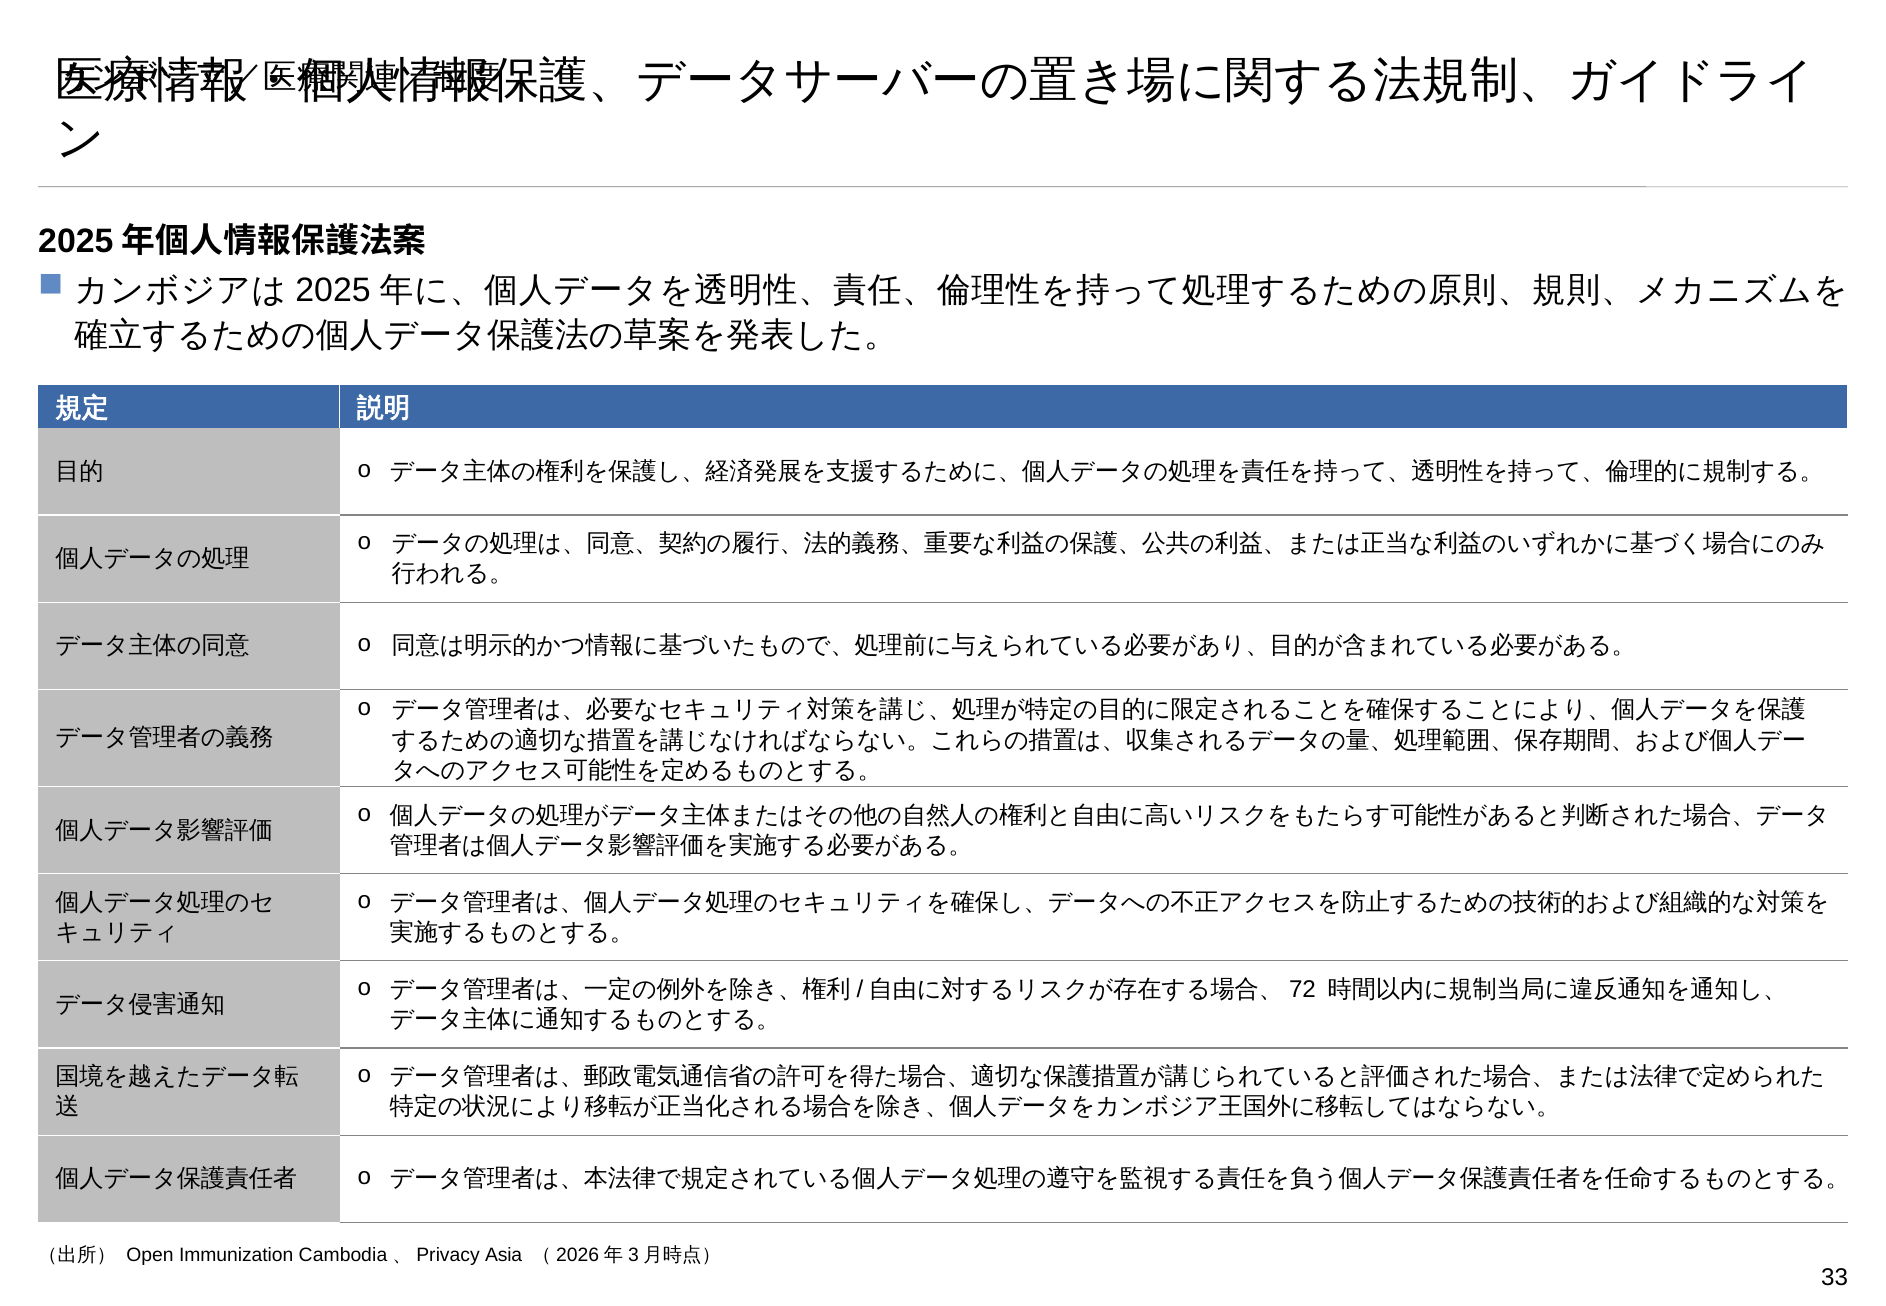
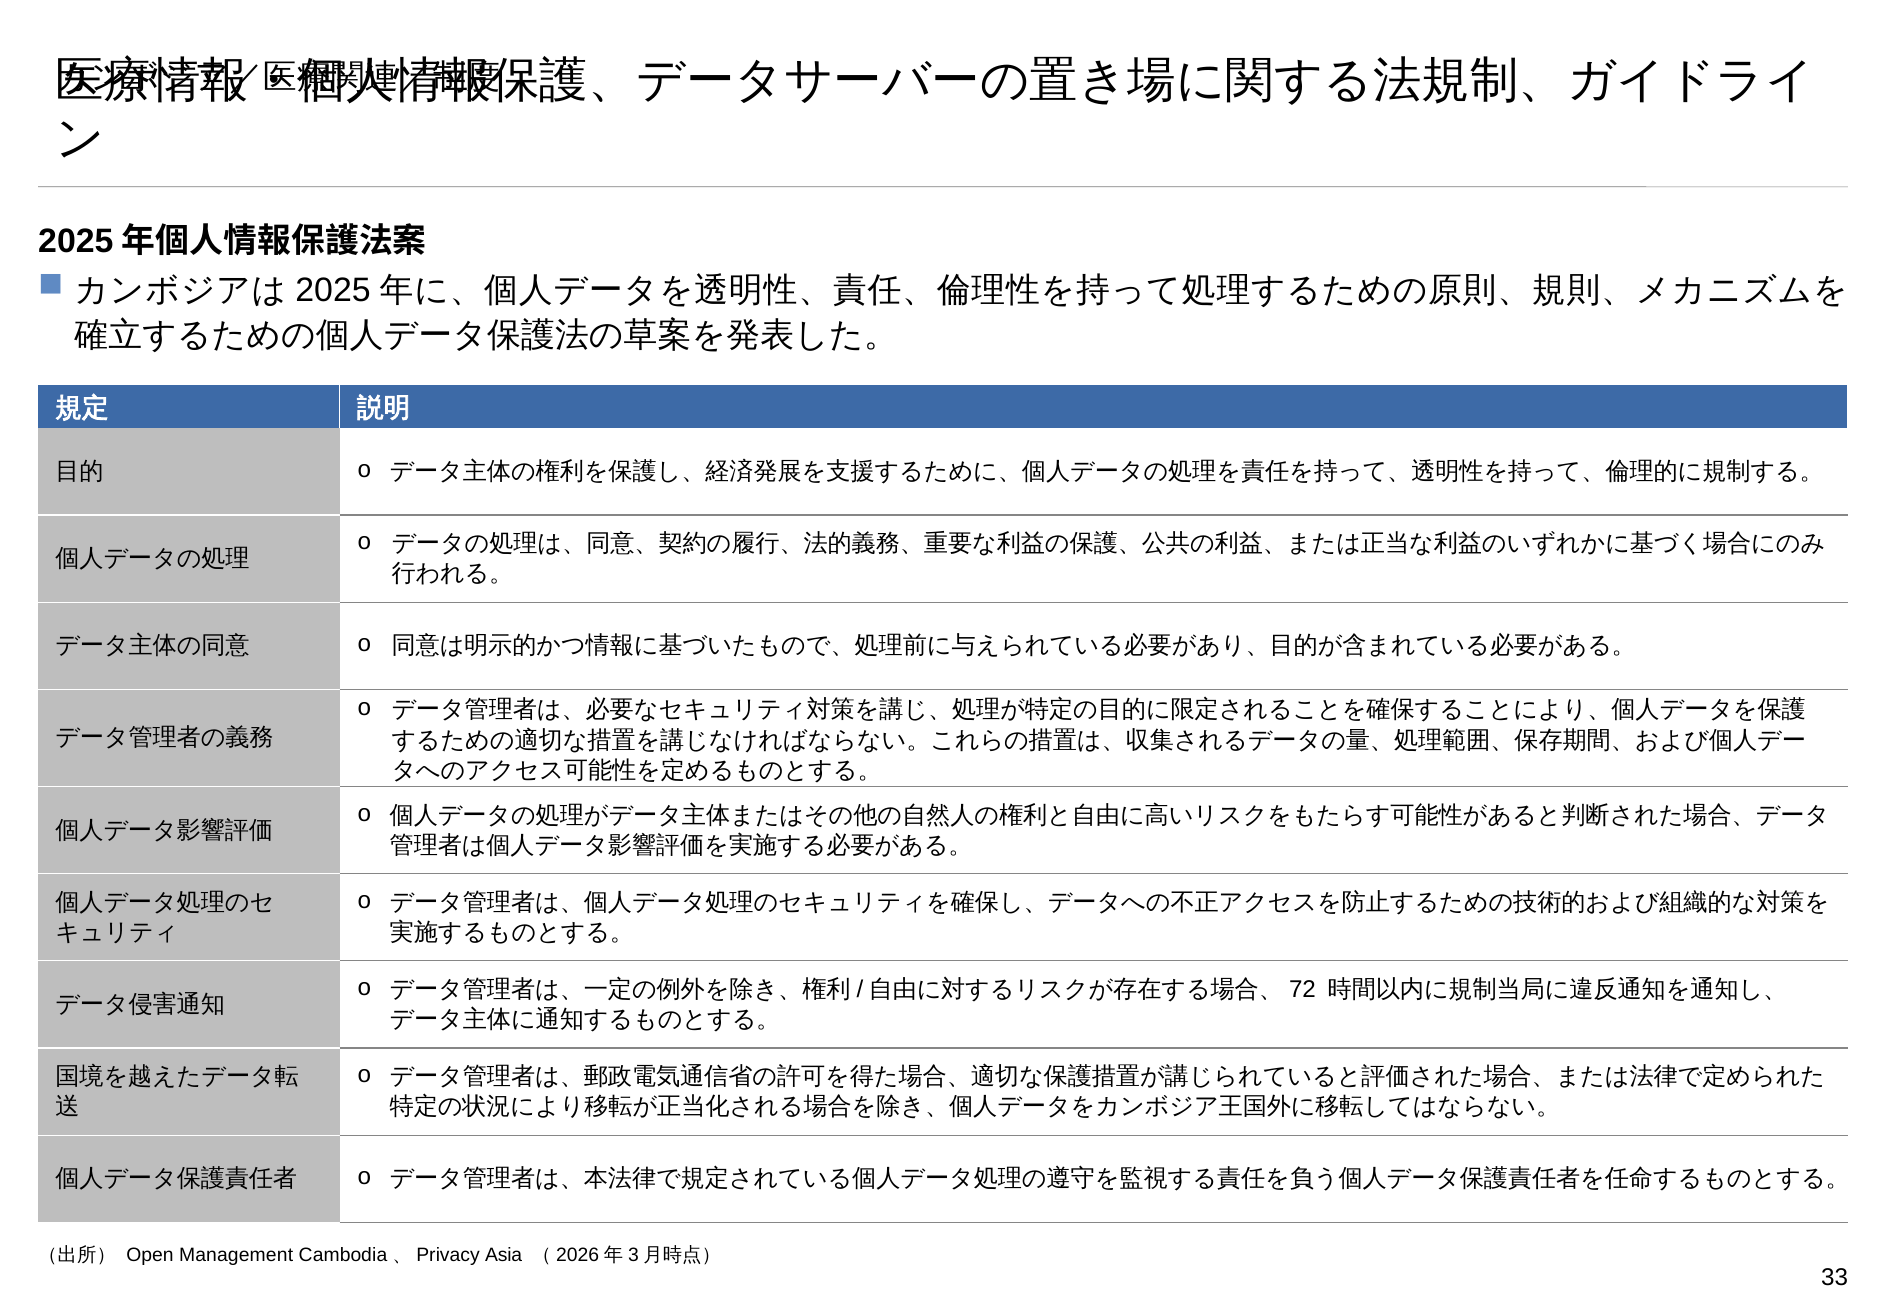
Immunization: Immunization -> Management (236, 1255)
